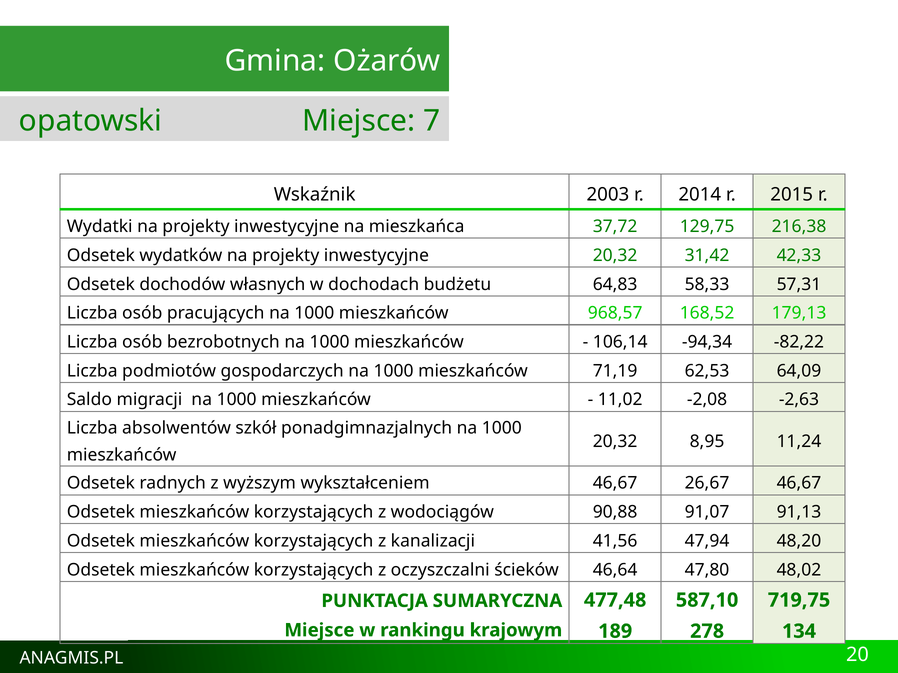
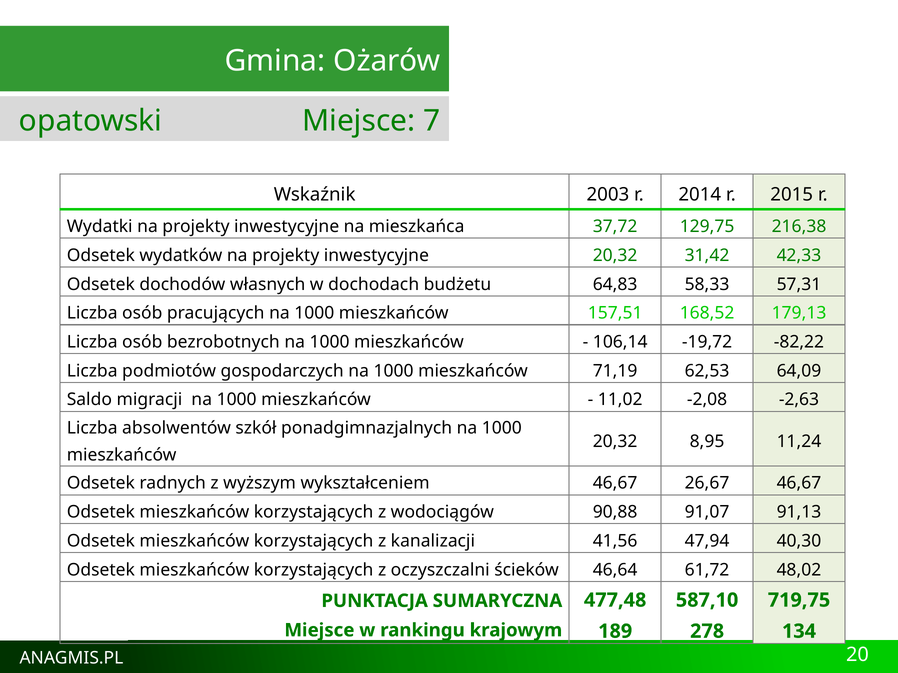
968,57: 968,57 -> 157,51 (615, 313)
-94,34: -94,34 -> -19,72 (707, 342)
48,20: 48,20 -> 40,30 (799, 541)
47,80: 47,80 -> 61,72 (707, 570)
